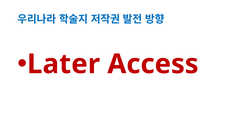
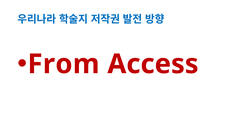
Later: Later -> From (64, 64)
